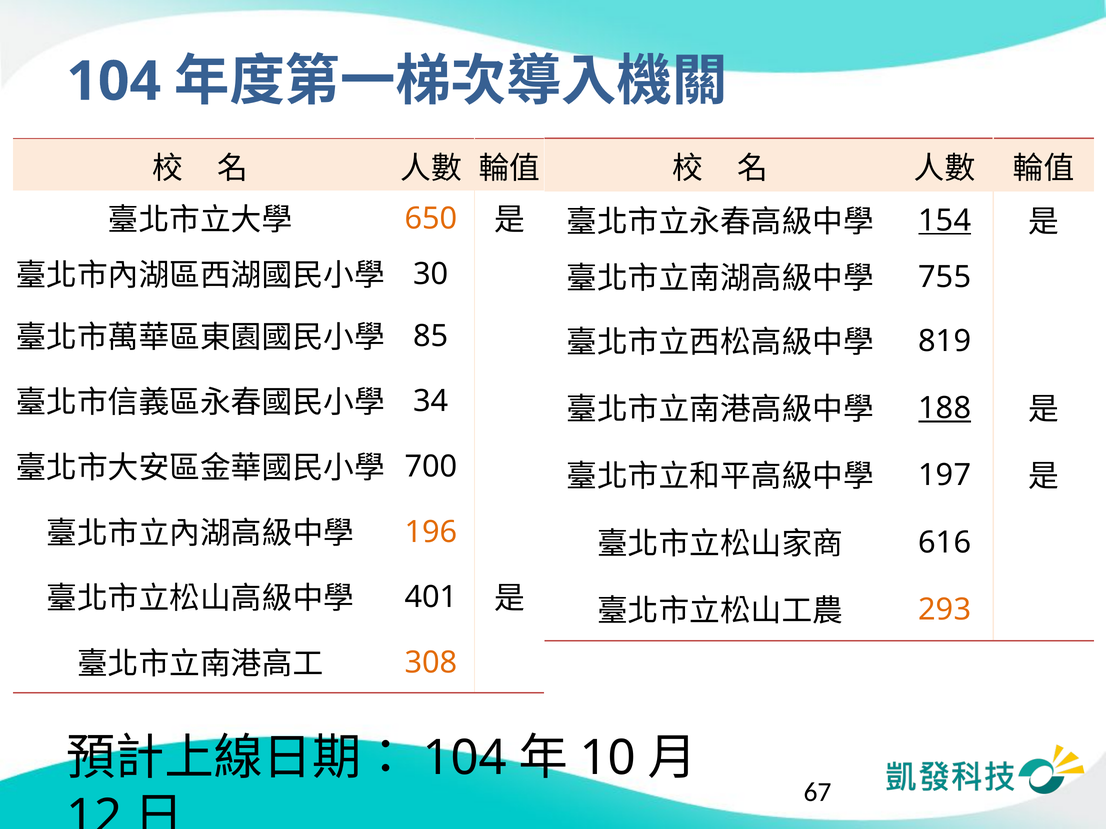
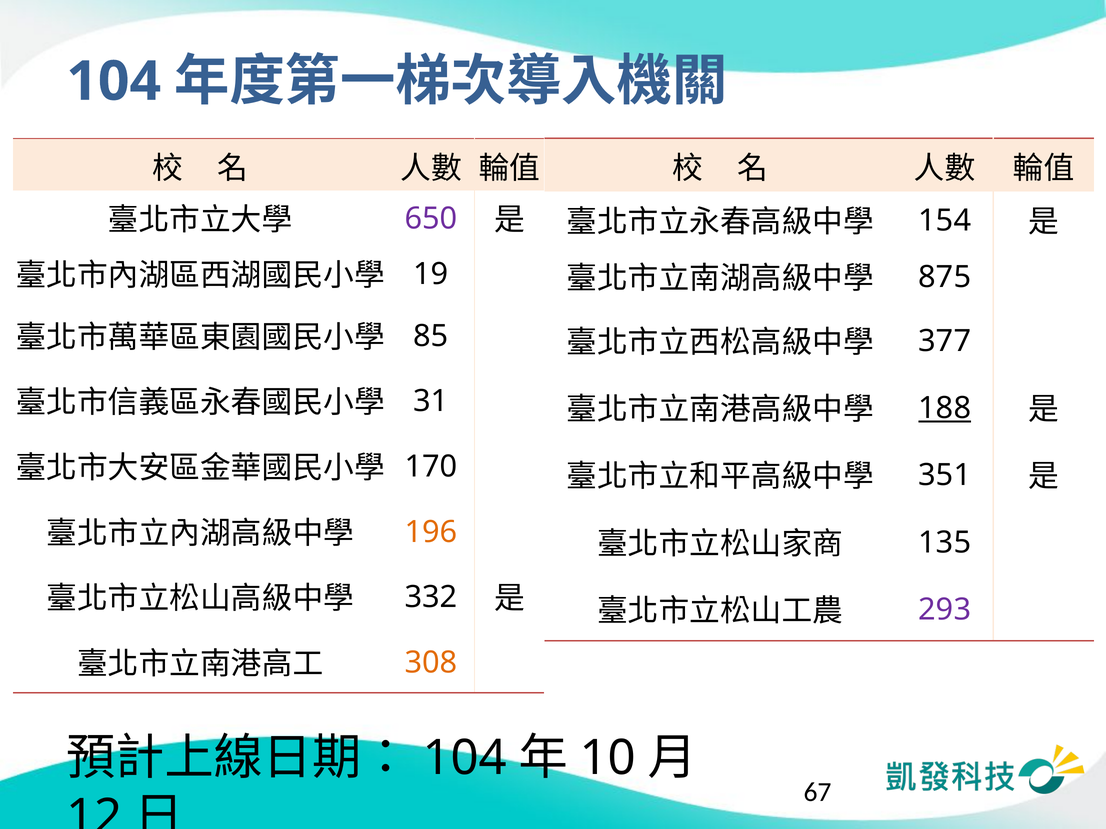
650 colour: orange -> purple (431, 219)
154 underline: present -> none (945, 221)
30: 30 -> 19 (431, 274)
755: 755 -> 875 (945, 278)
819: 819 -> 377 (945, 341)
34: 34 -> 31 (431, 402)
700: 700 -> 170 (431, 467)
197: 197 -> 351 (945, 476)
616: 616 -> 135 (945, 543)
401: 401 -> 332 (431, 598)
293 colour: orange -> purple (945, 610)
